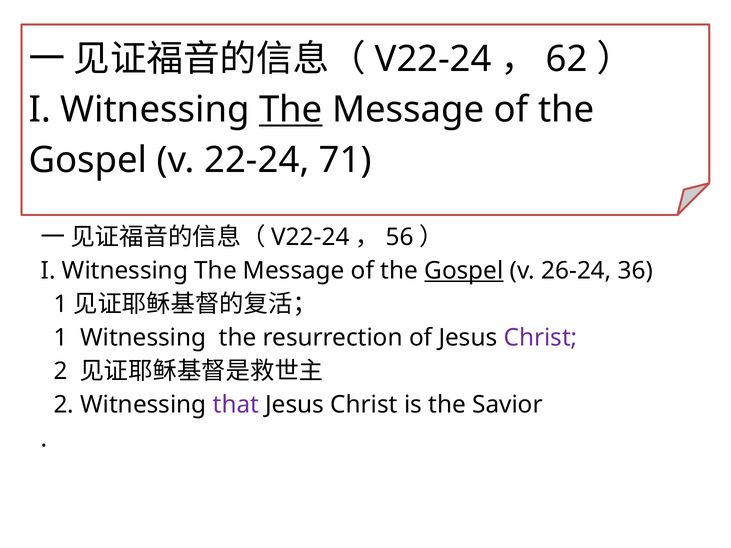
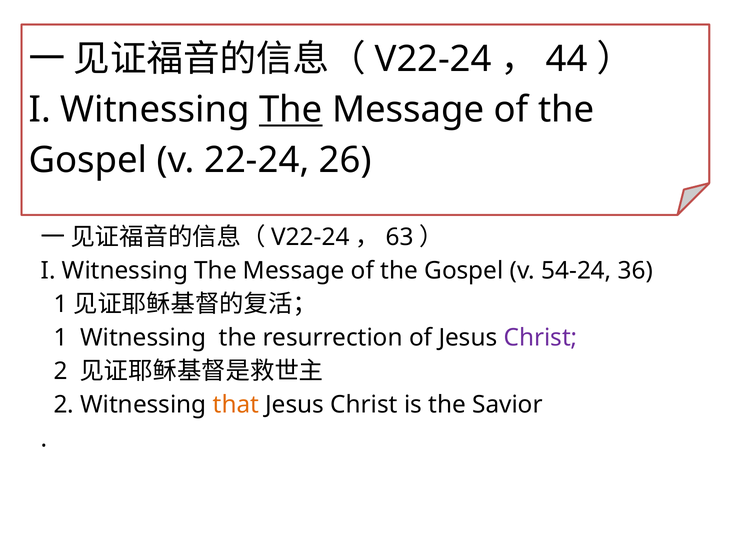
62: 62 -> 44 (567, 59)
71: 71 -> 26 (345, 160)
56: 56 -> 63 (400, 237)
Gospel underline: present -> none (464, 271)
26-24: 26-24 -> 54-24 (576, 271)
that colour: purple -> orange (236, 405)
